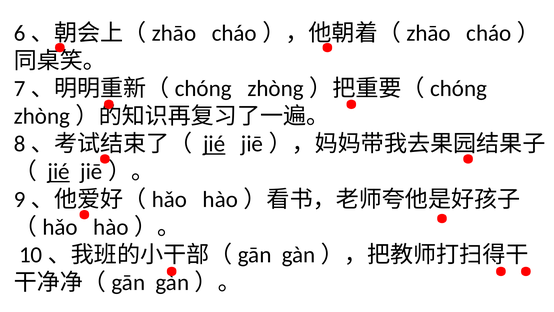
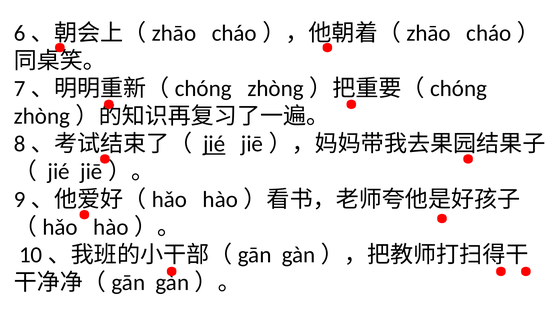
jié underline: present -> none (59, 171)
